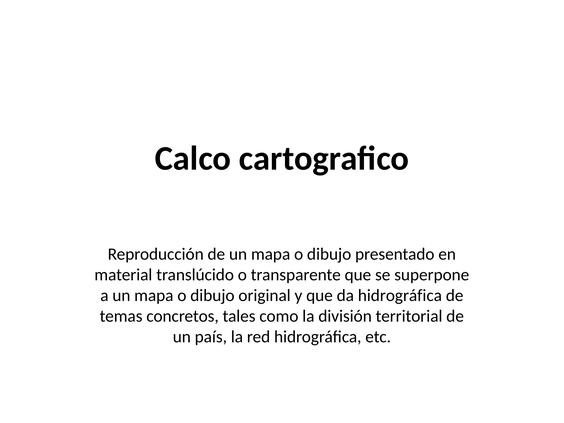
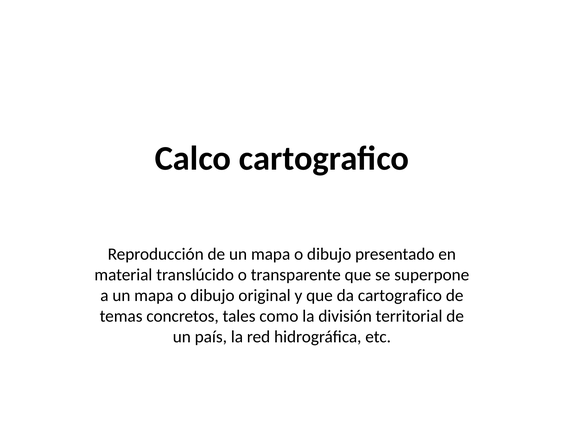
da hidrográfica: hidrográfica -> cartografico (400, 295)
